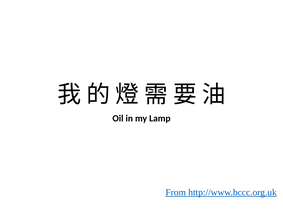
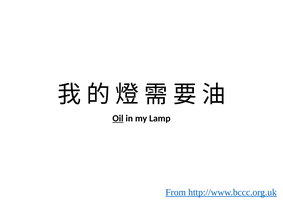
Oil underline: none -> present (118, 118)
